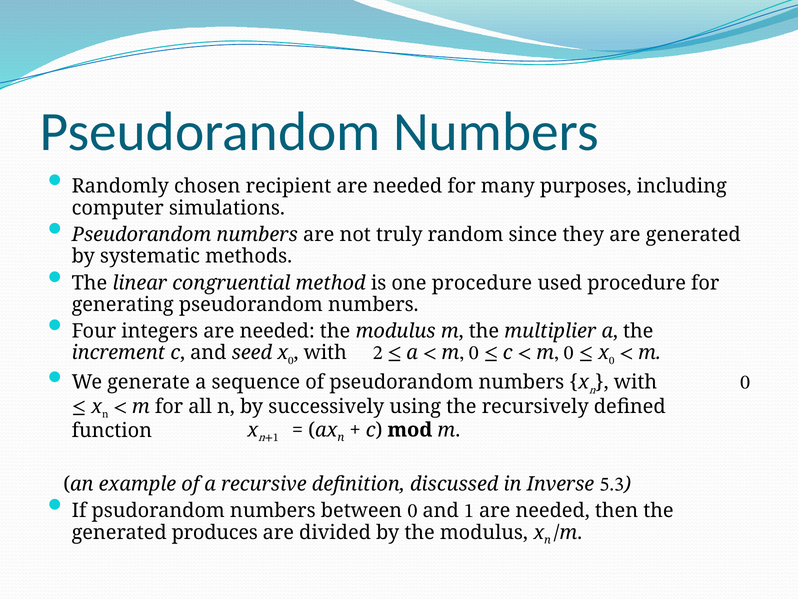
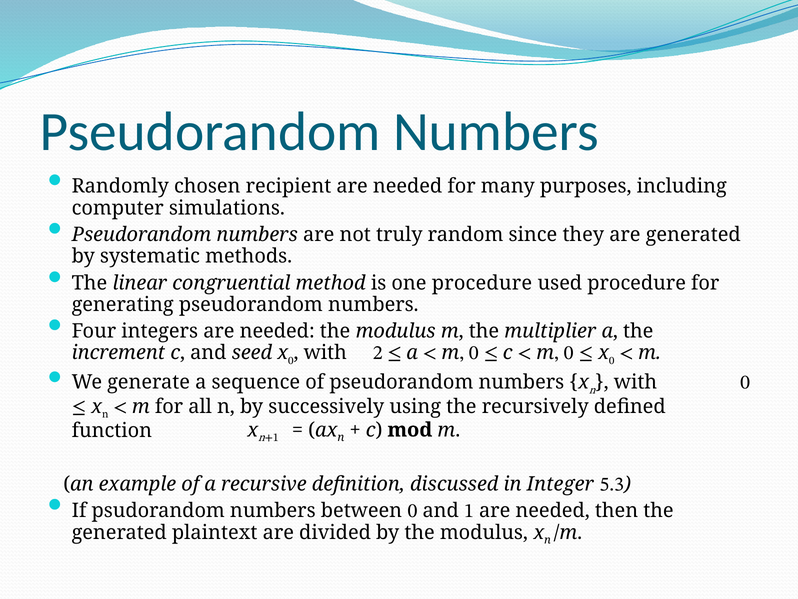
Inverse: Inverse -> Integer (560, 484)
produces: produces -> plaintext (215, 532)
